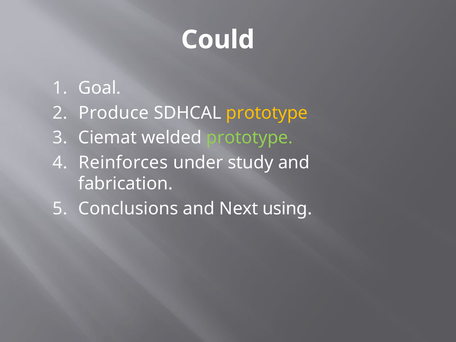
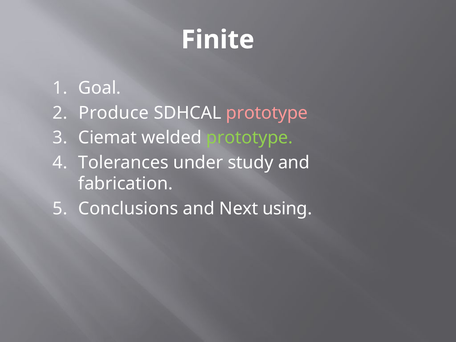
Could: Could -> Finite (218, 40)
prototype colour: yellow -> pink (267, 113)
Reinforces: Reinforces -> Tolerances (123, 163)
